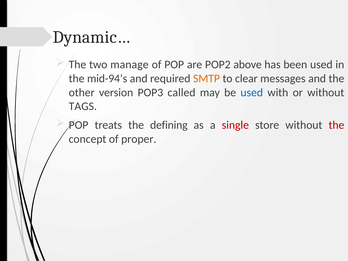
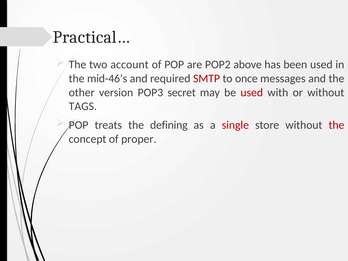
Dynamic…: Dynamic… -> Practical… (91, 37)
manage: manage -> account (129, 65)
mid-94’s: mid-94’s -> mid-46’s (107, 79)
SMTP colour: orange -> red (206, 79)
clear: clear -> once (246, 79)
called: called -> secret (182, 92)
used colour: blue -> red (252, 92)
